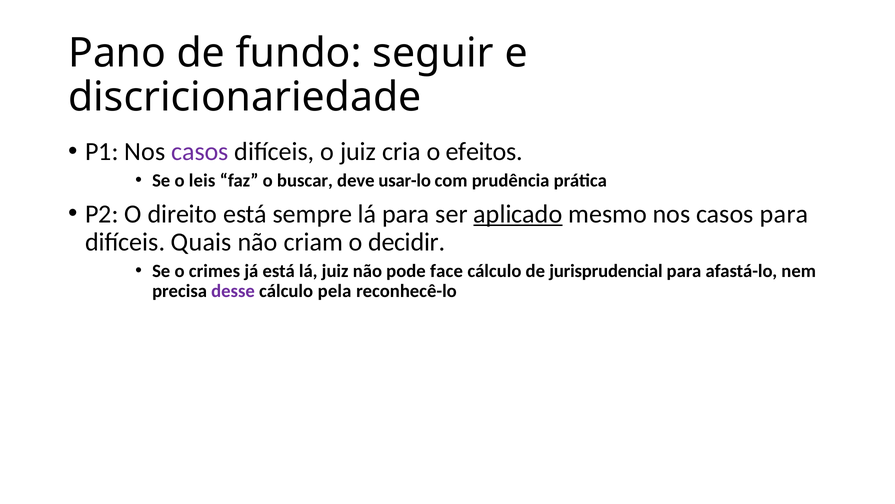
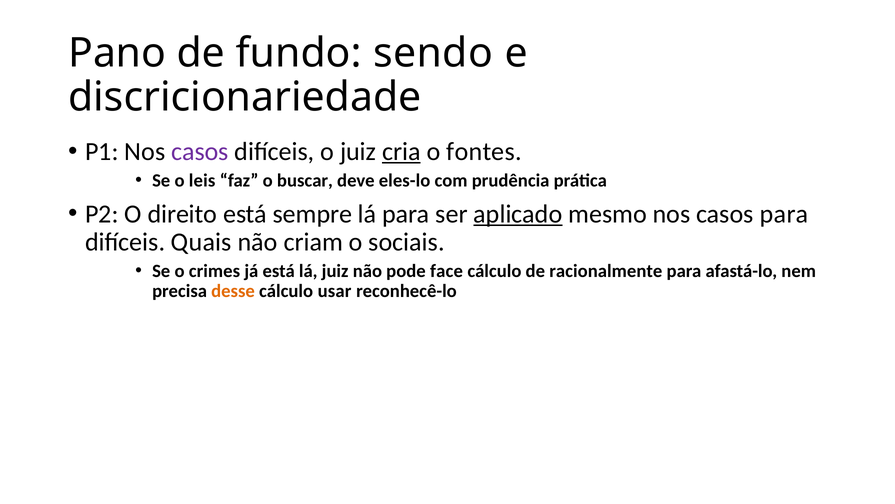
seguir: seguir -> sendo (433, 53)
cria underline: none -> present (401, 151)
efeitos: efeitos -> fontes (484, 151)
usar-lo: usar-lo -> eles-lo (405, 180)
decidir: decidir -> sociais (407, 242)
jurisprudencial: jurisprudencial -> racionalmente (606, 271)
desse colour: purple -> orange (233, 291)
pela: pela -> usar (335, 291)
